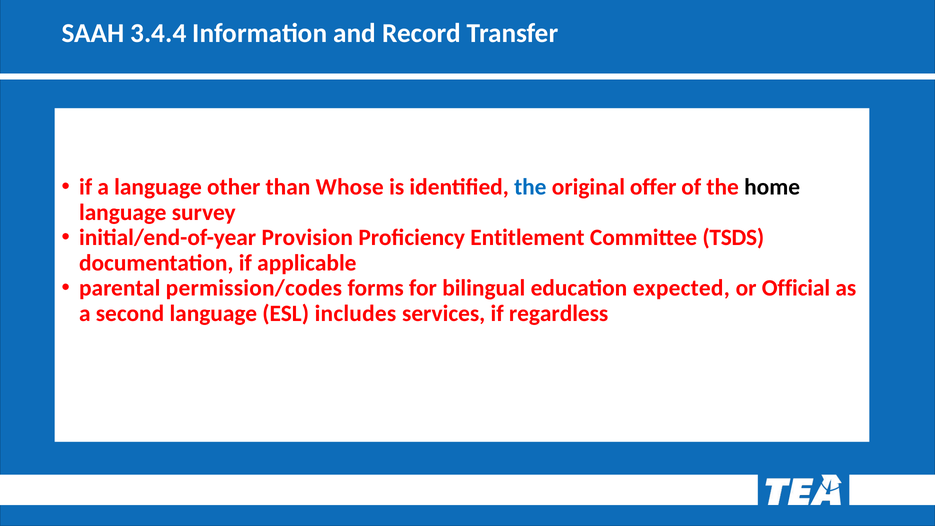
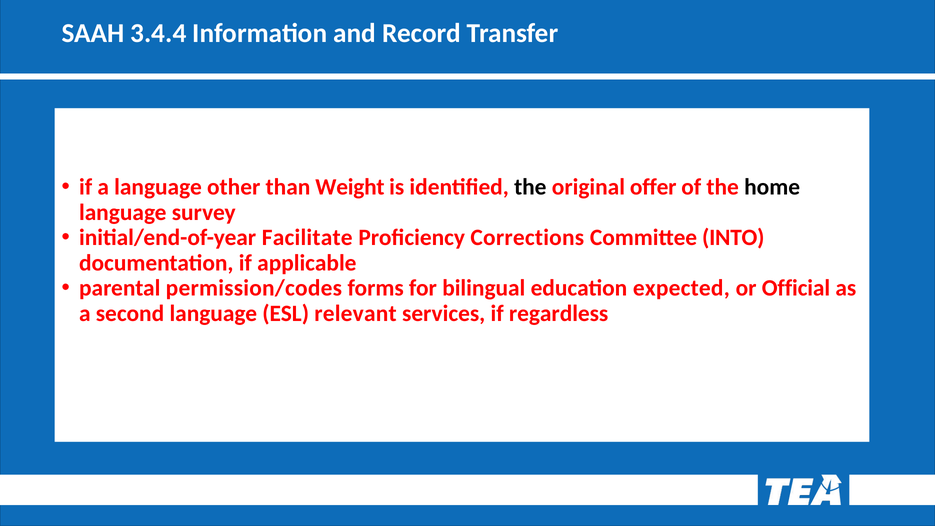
Whose: Whose -> Weight (350, 187)
the colour: blue -> black (530, 187)
Provision: Provision -> Facilitate (307, 238)
Entitlement: Entitlement -> Corrections (527, 238)
TSDS: TSDS -> INTO (733, 238)
includes: includes -> relevant (355, 313)
